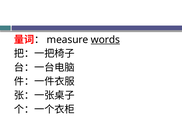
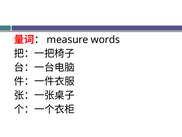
words underline: present -> none (105, 40)
